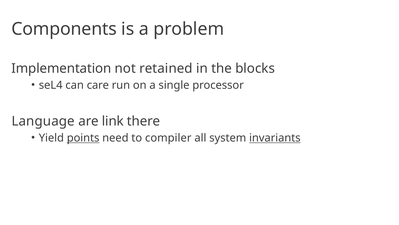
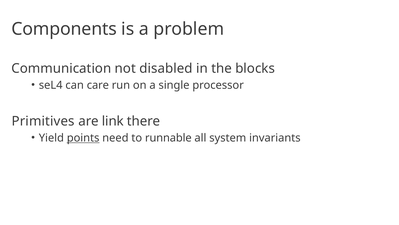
Implementation: Implementation -> Communication (61, 68)
retained: retained -> disabled (166, 68)
Language: Language -> Primitives (43, 121)
compiler: compiler -> runnable (168, 138)
invariants underline: present -> none (275, 138)
